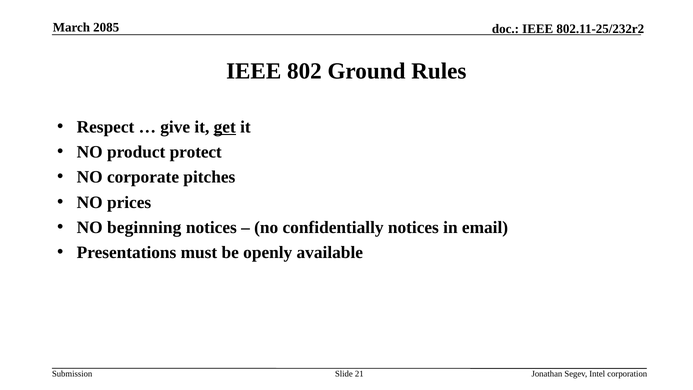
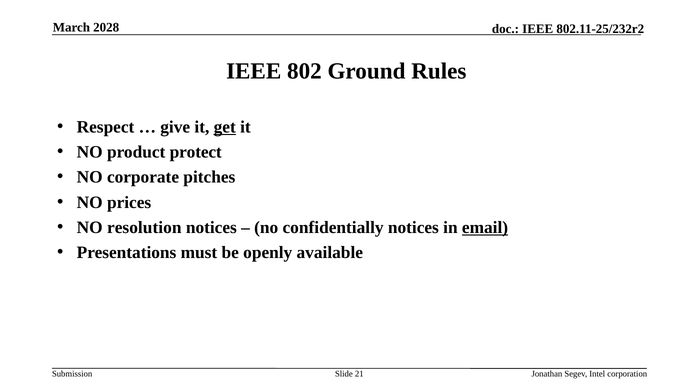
2085: 2085 -> 2028 (106, 28)
beginning: beginning -> resolution (144, 227)
email underline: none -> present (485, 227)
